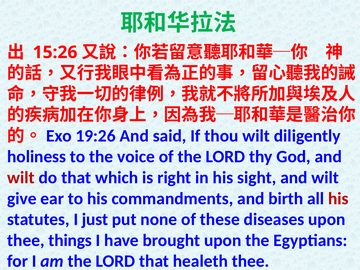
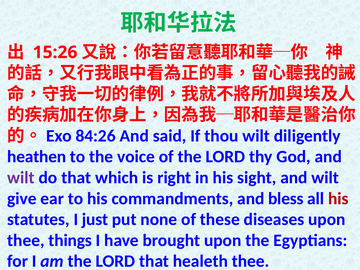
19:26: 19:26 -> 84:26 (96, 136)
holiness: holiness -> heathen (37, 157)
wilt colour: red -> purple (21, 178)
birth: birth -> bless (286, 199)
